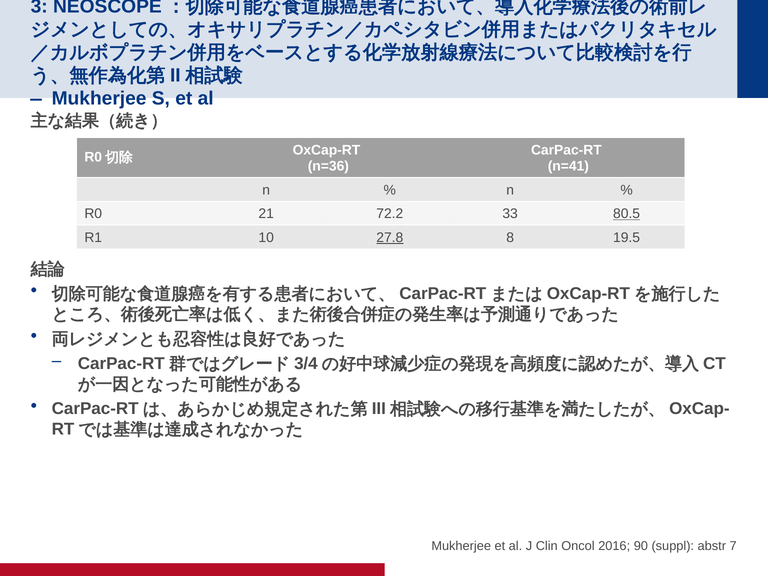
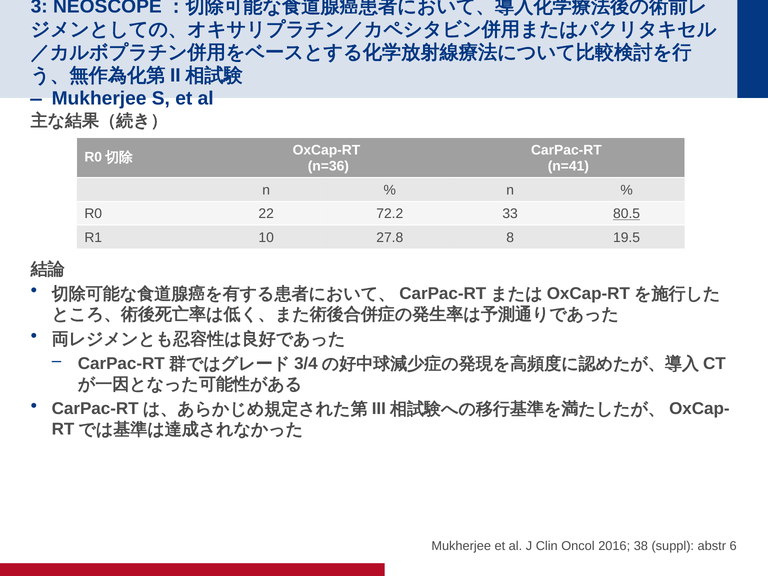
21: 21 -> 22 (266, 214)
27.8 underline: present -> none (390, 237)
90: 90 -> 38 (641, 546)
7: 7 -> 6 (733, 546)
